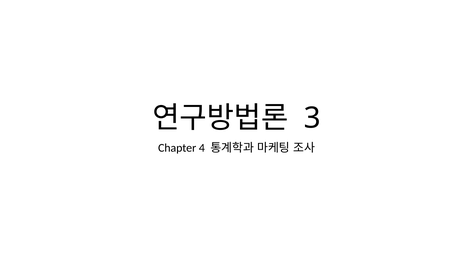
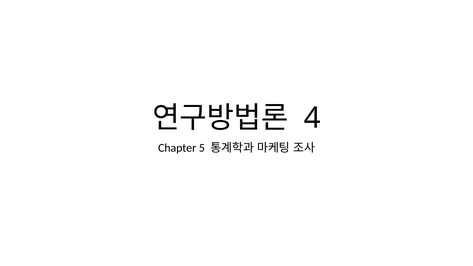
3: 3 -> 4 (312, 118)
4: 4 -> 5 (202, 148)
